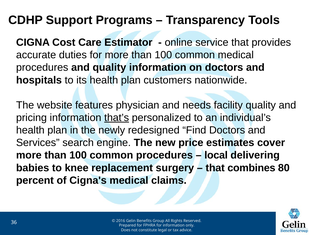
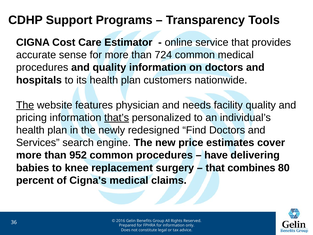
duties: duties -> sense (73, 55)
for more than 100: 100 -> 724 (163, 55)
The underline: none -> present (25, 105)
100: 100 -> 952 (78, 155)
local: local -> have (216, 155)
